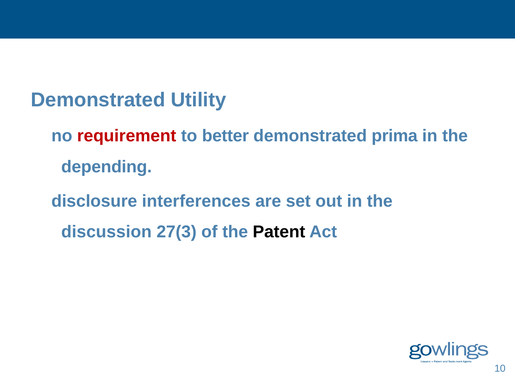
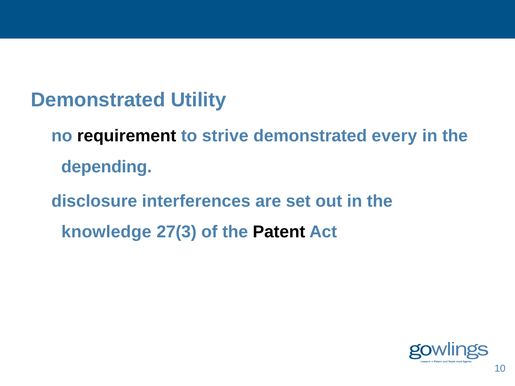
requirement colour: red -> black (127, 136)
better: better -> strive (225, 136)
prima: prima -> every (394, 136)
discussion: discussion -> knowledge (106, 232)
